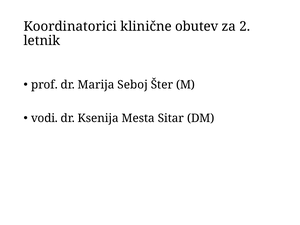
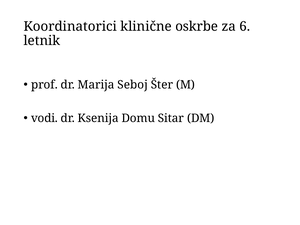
obutev: obutev -> oskrbe (197, 26)
2: 2 -> 6 (245, 26)
Mesta: Mesta -> Domu (138, 118)
